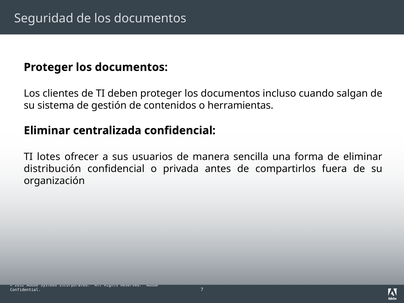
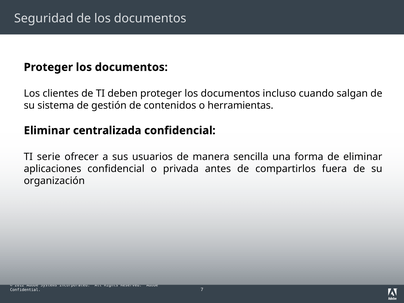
lotes: lotes -> serie (49, 157)
distribución: distribución -> aplicaciones (53, 169)
